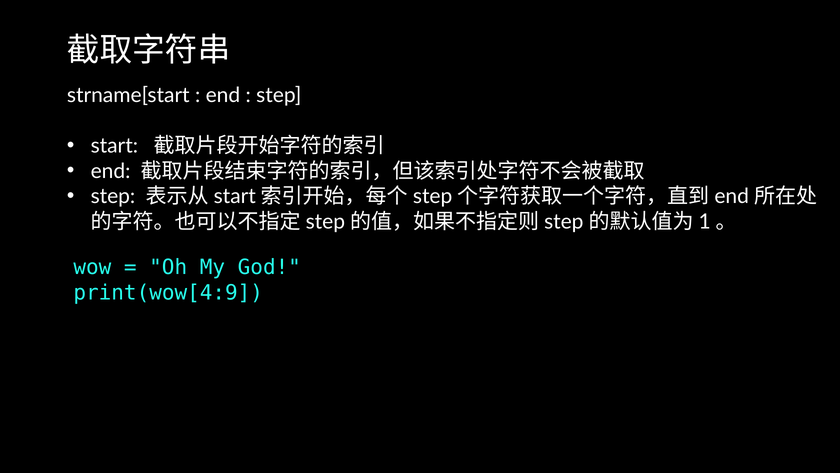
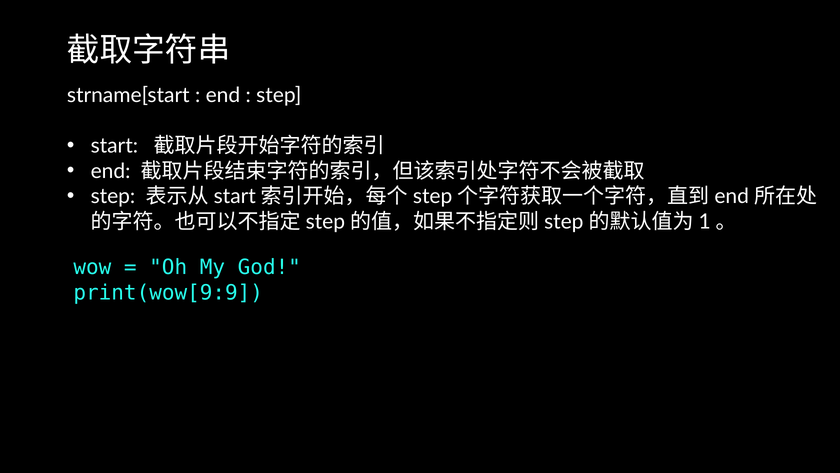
print(wow[4:9: print(wow[4:9 -> print(wow[9:9 (168, 292)
